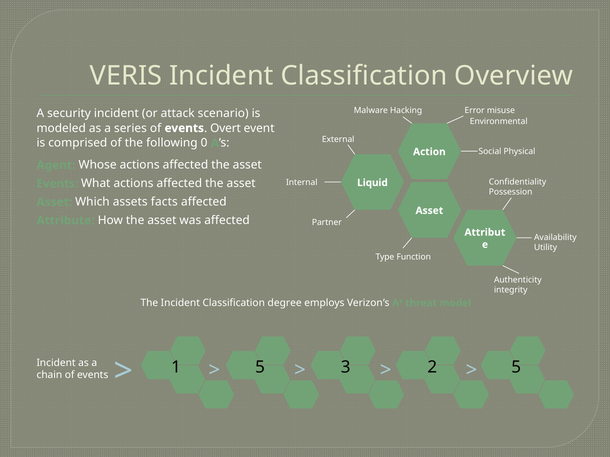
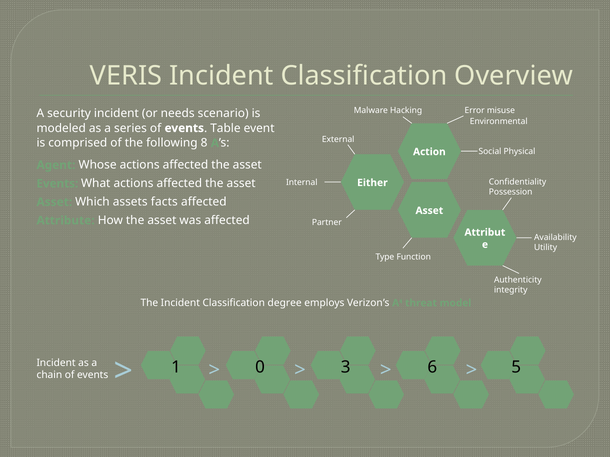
attack: attack -> needs (178, 113)
Overt: Overt -> Table (225, 128)
0: 0 -> 8 (204, 143)
Liquid: Liquid -> Either (372, 183)
1 5: 5 -> 0 (260, 368)
2: 2 -> 6 (432, 368)
